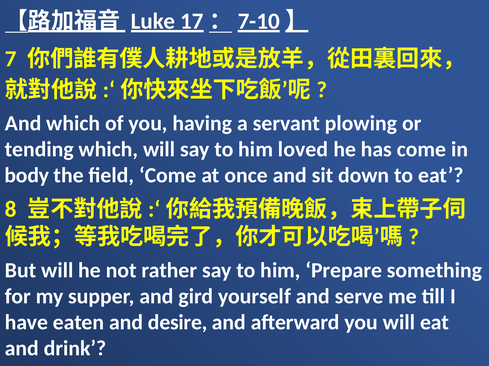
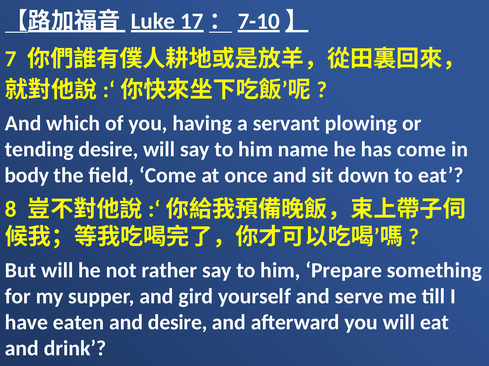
tending which: which -> desire (108, 150)
loved: loved -> name (303, 150)
